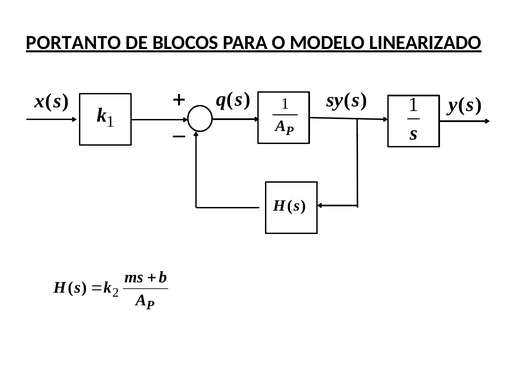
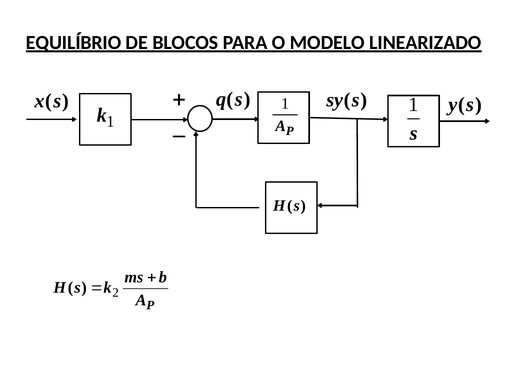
PORTANTO: PORTANTO -> EQUILÍBRIO (74, 43)
